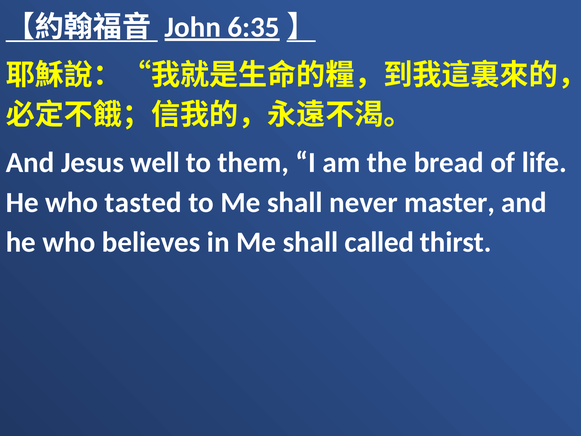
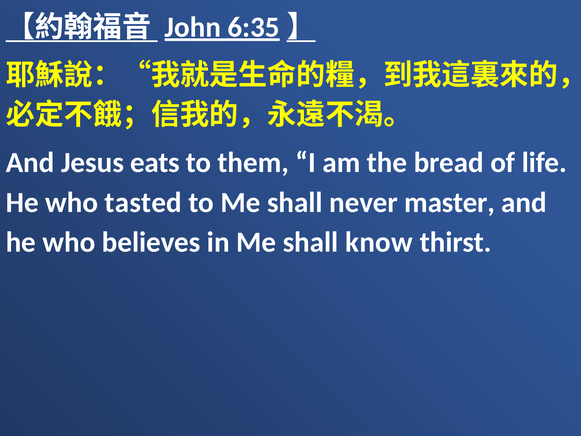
well: well -> eats (155, 163)
called: called -> know (379, 242)
